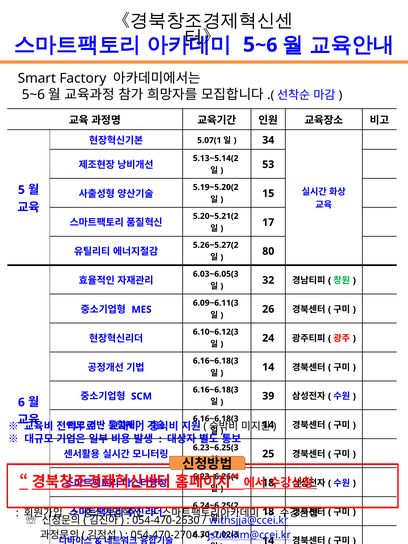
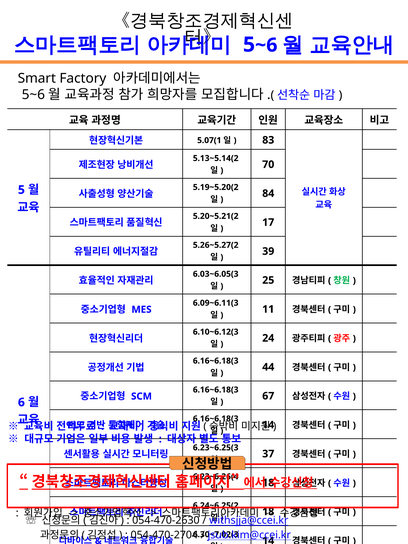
34: 34 -> 83 (268, 140)
53: 53 -> 70 (268, 165)
15: 15 -> 84 (268, 193)
80: 80 -> 39 (268, 251)
32: 32 -> 25 (268, 280)
26: 26 -> 11 (268, 309)
14: 14 -> 44 (268, 367)
39: 39 -> 67 (268, 396)
25: 25 -> 37 (268, 454)
